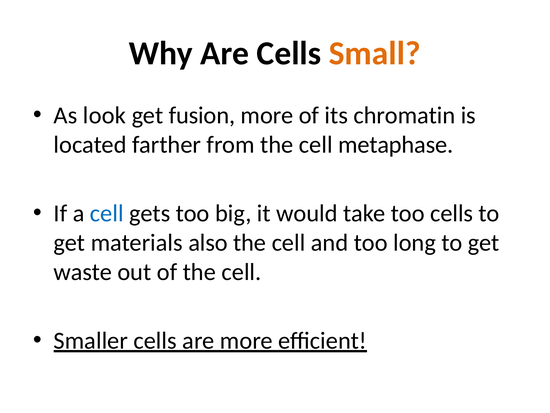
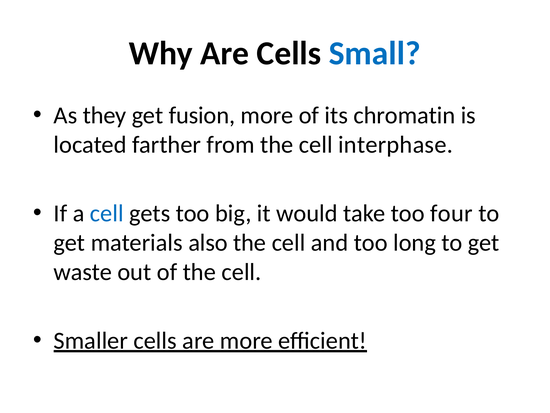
Small colour: orange -> blue (375, 53)
look: look -> they (105, 115)
metaphase: metaphase -> interphase (396, 145)
too cells: cells -> four (451, 213)
